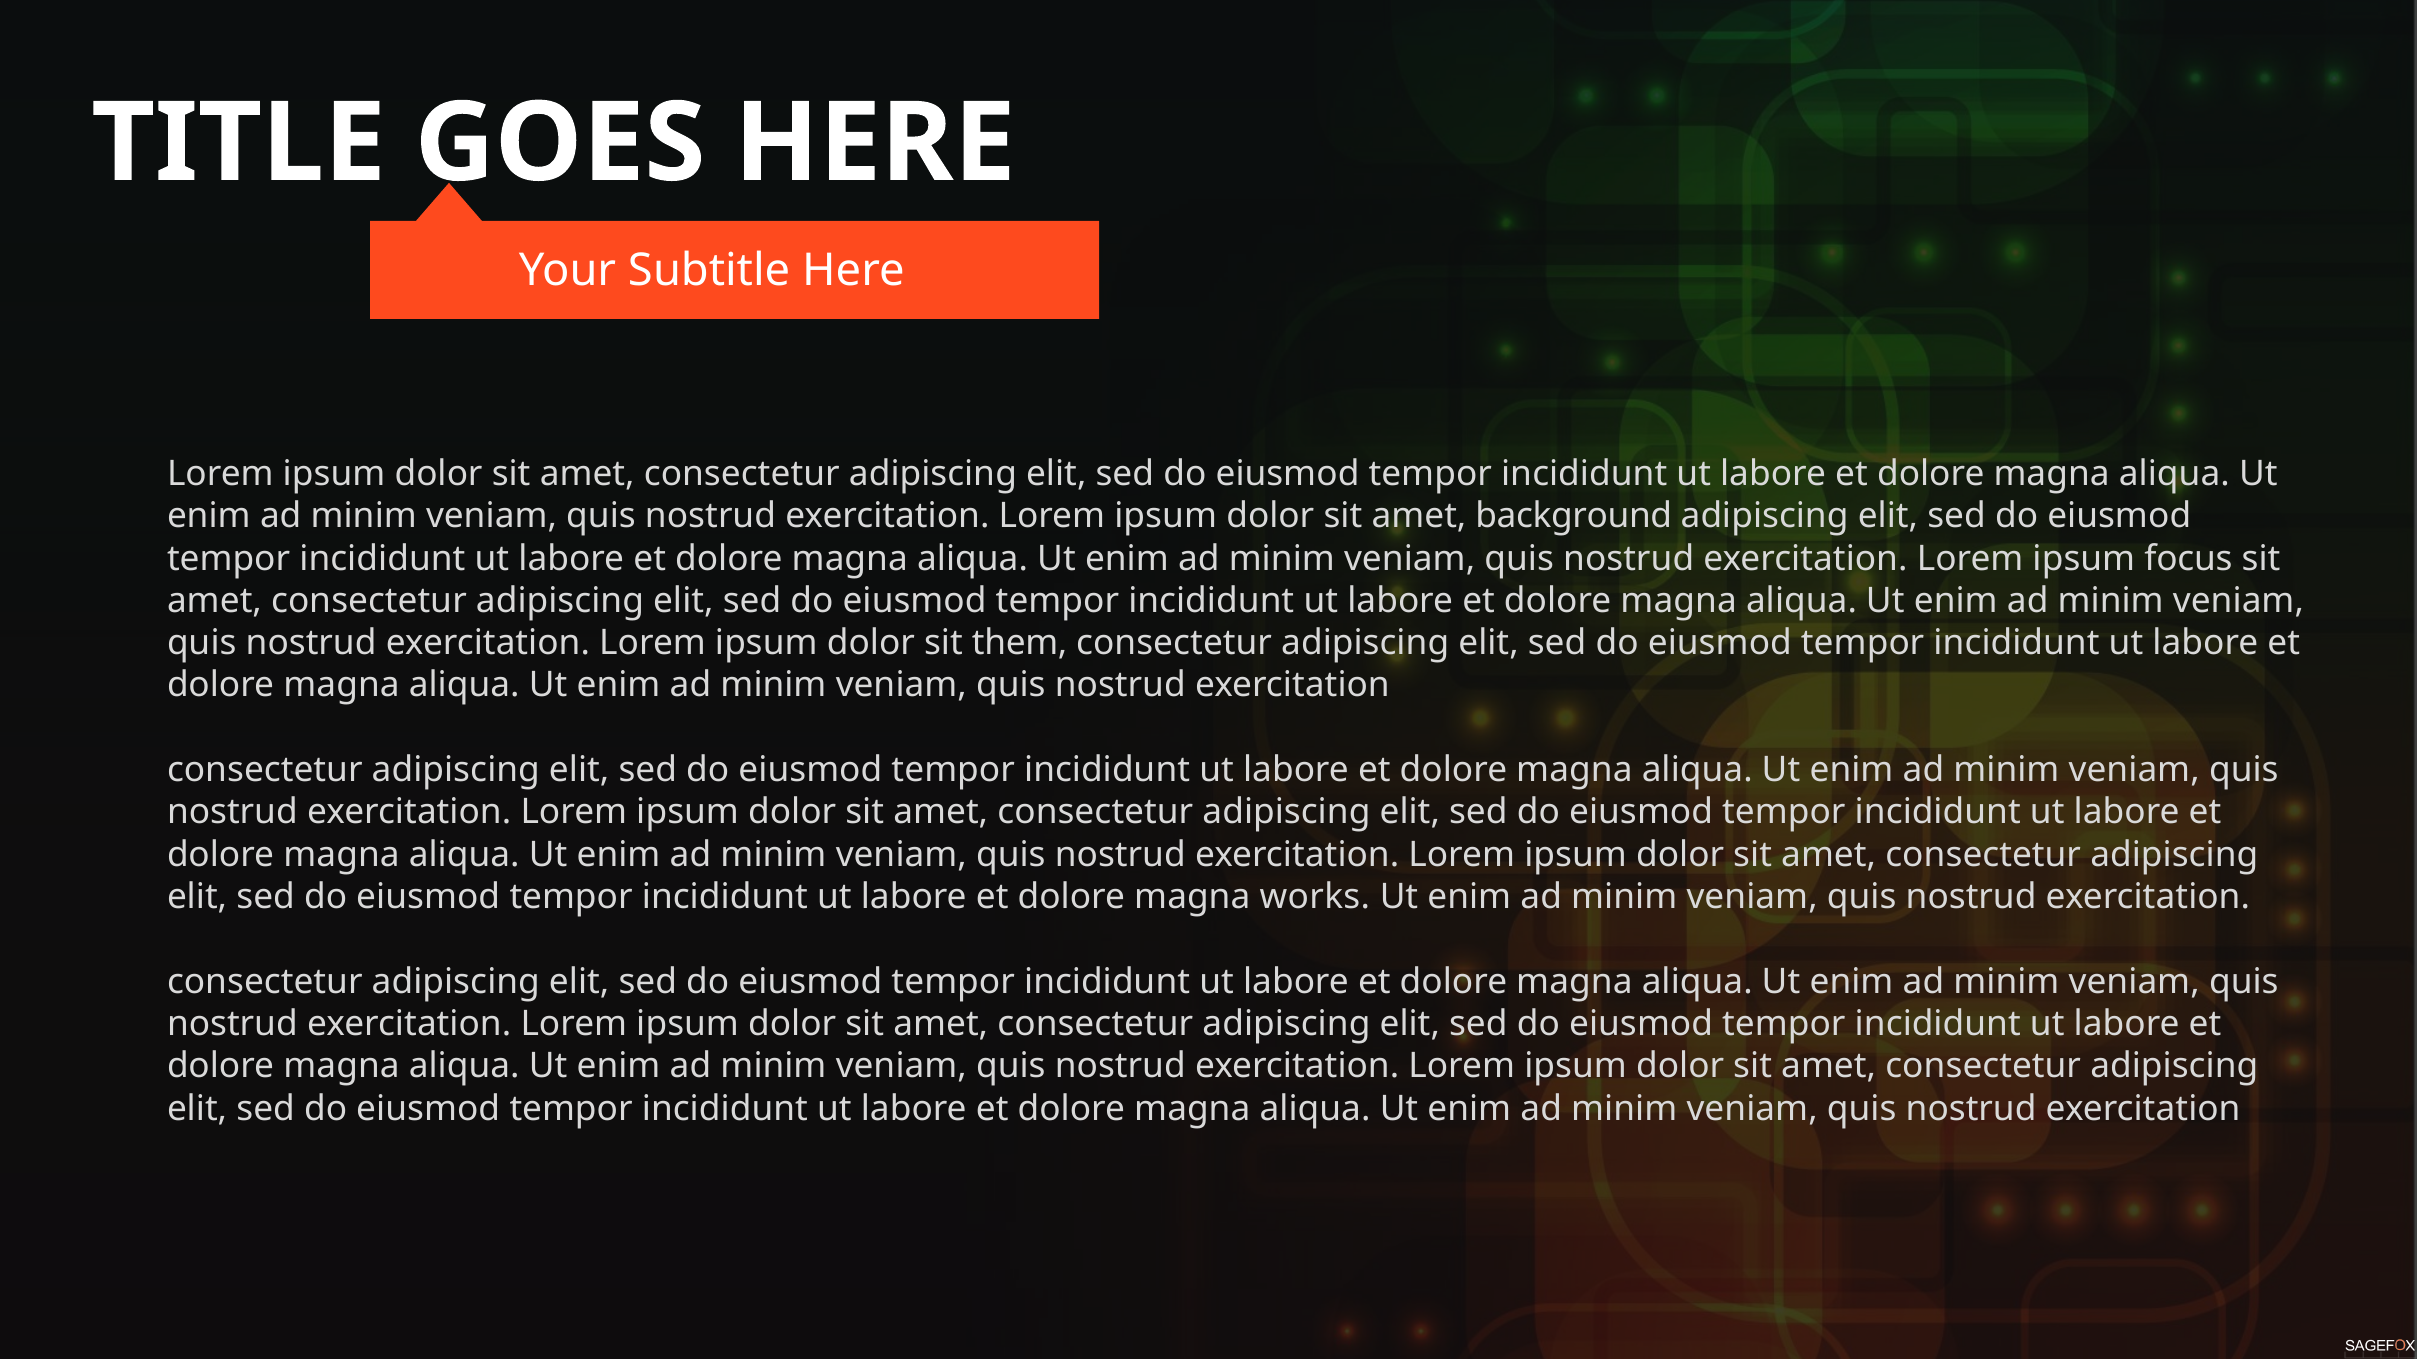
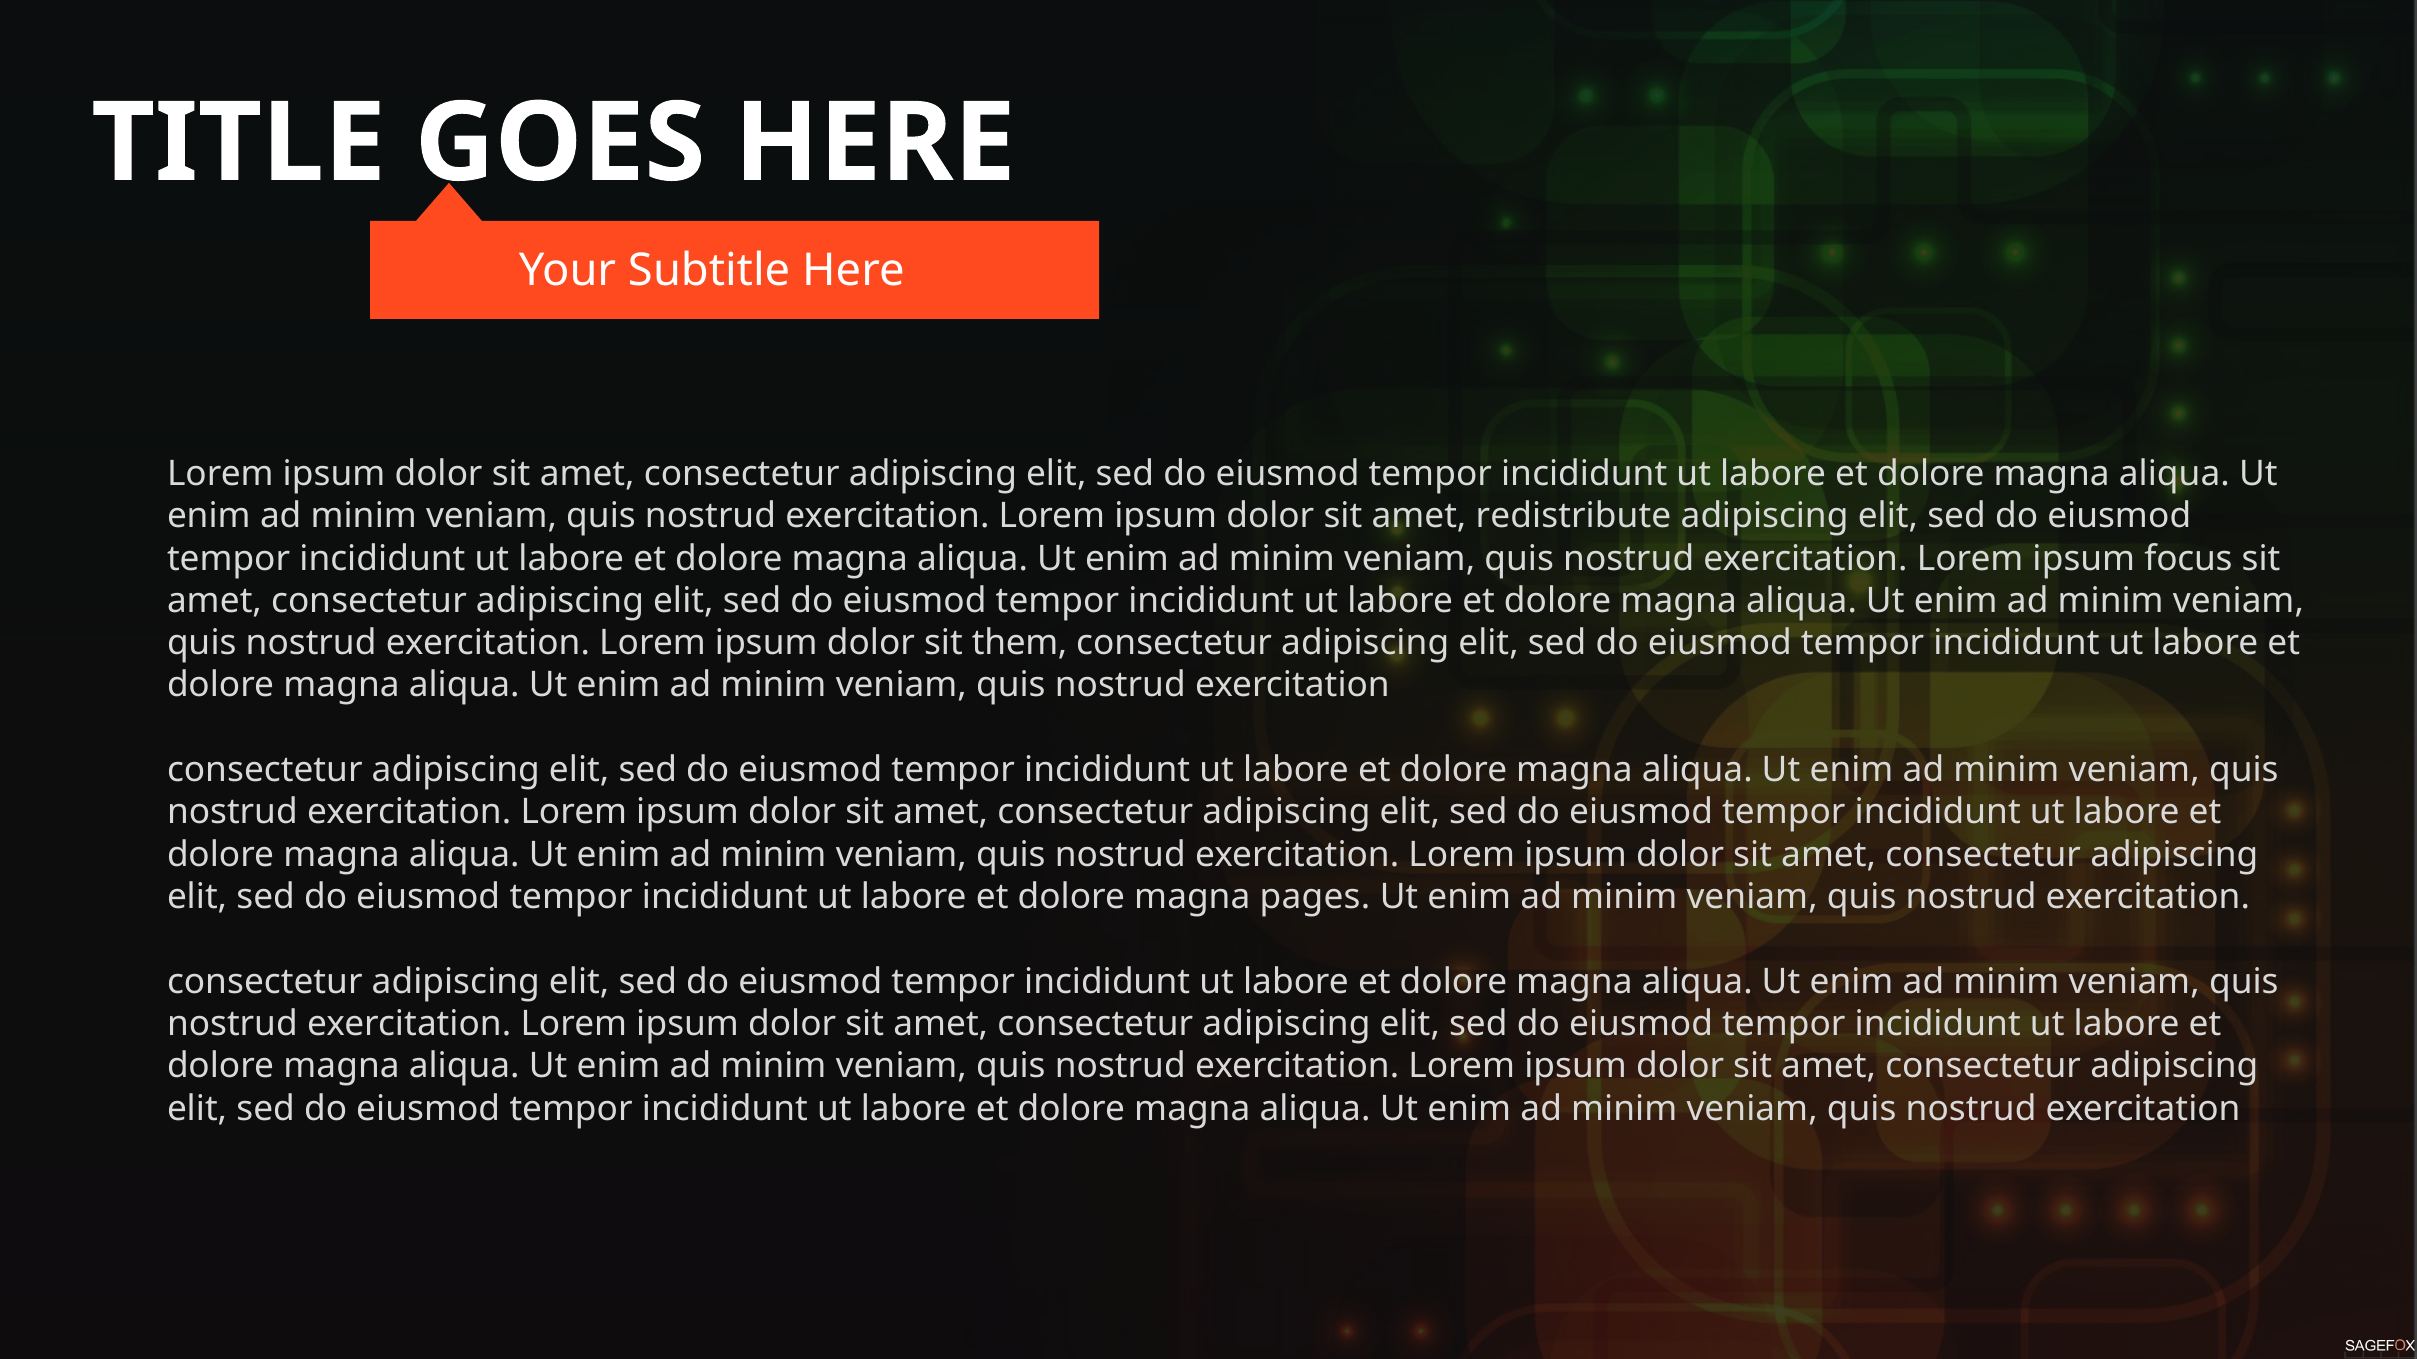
background: background -> redistribute (1573, 516)
works: works -> pages (1315, 897)
